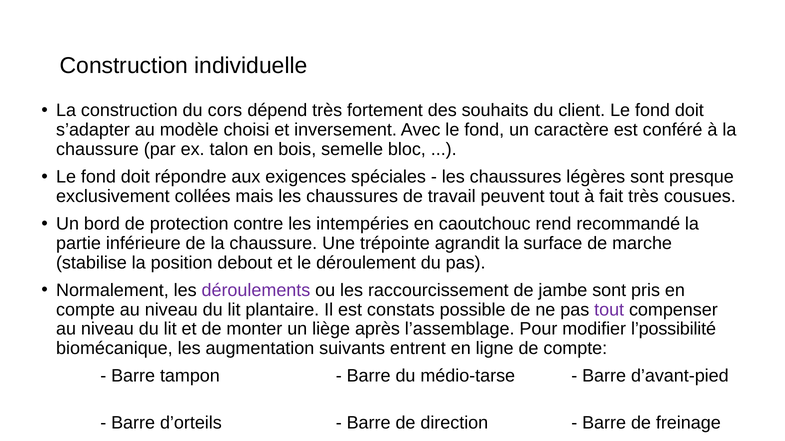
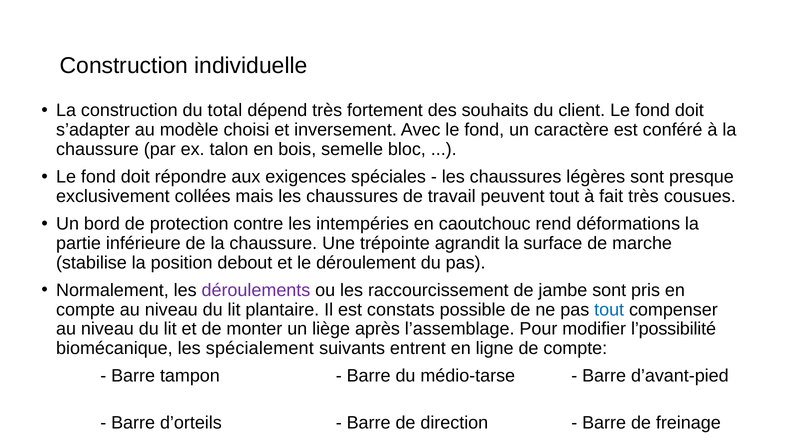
cors: cors -> total (225, 111)
recommandé: recommandé -> déformations (628, 224)
tout colour: purple -> blue (609, 310)
augmentation: augmentation -> spécialement (260, 349)
